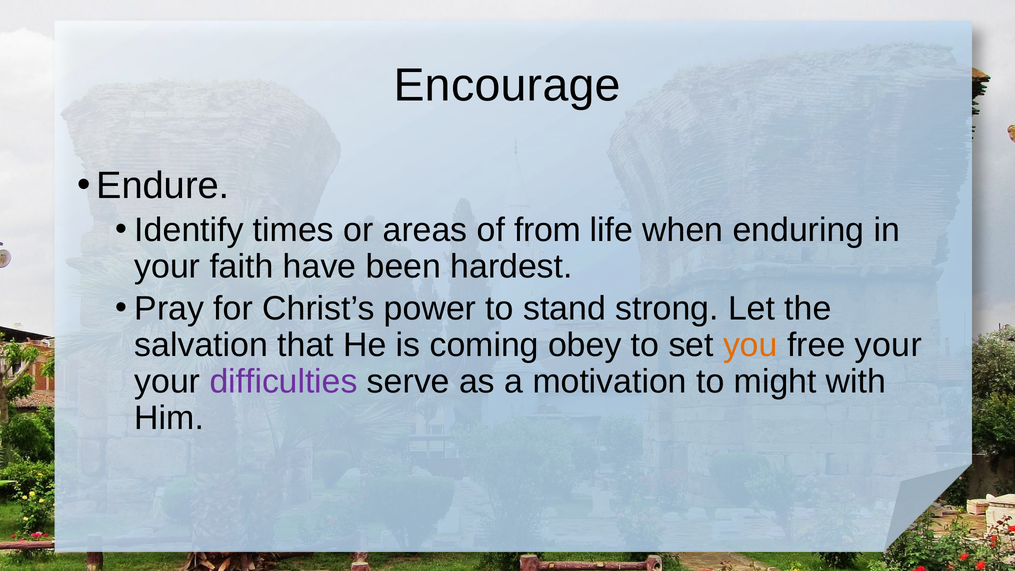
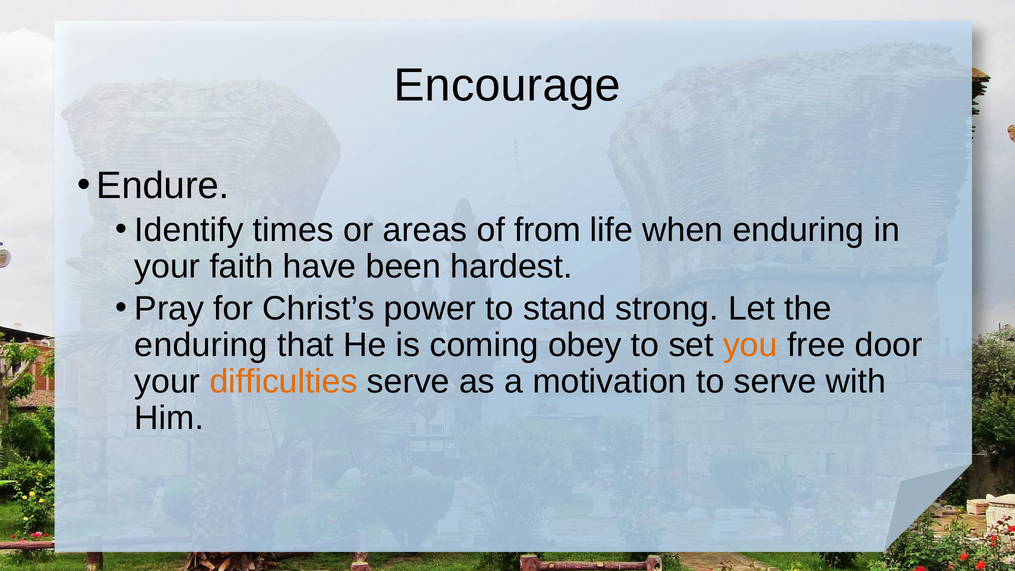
salvation: salvation -> enduring (201, 345)
free your: your -> door (889, 345)
difficulties colour: purple -> orange (284, 381)
to might: might -> serve (775, 381)
